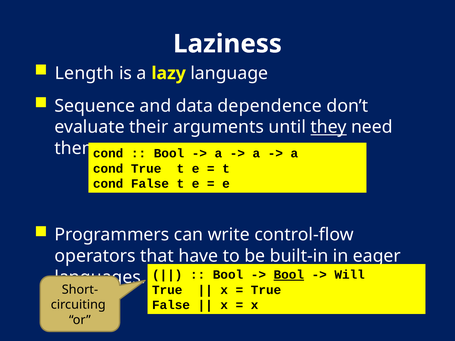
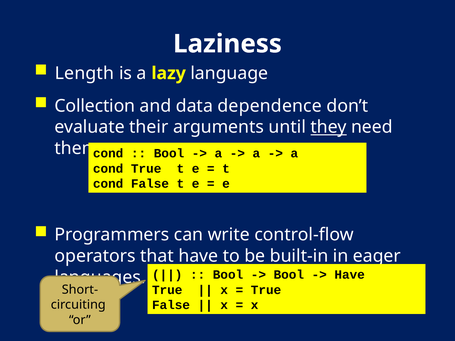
Sequence: Sequence -> Collection (95, 106)
Bool underline: present -> none (289, 275)
Will: Will -> Have (350, 275)
